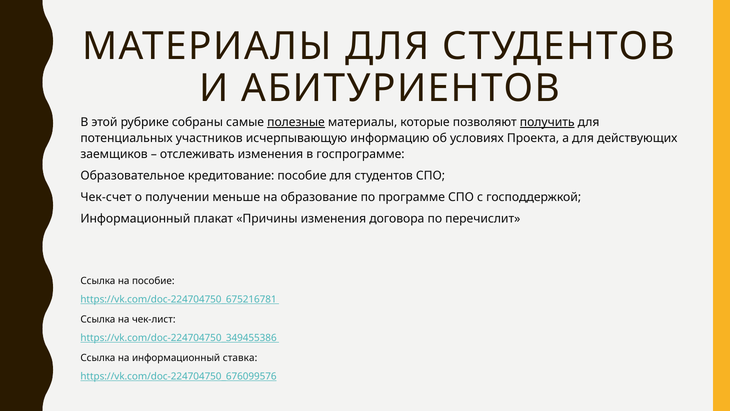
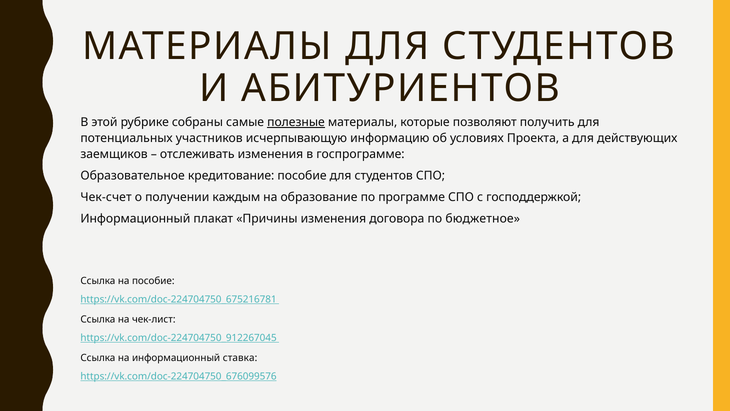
получить underline: present -> none (547, 122)
меньше: меньше -> каждым (236, 197)
перечислит: перечислит -> бюджетное (483, 218)
https://vk.com/doc-224704750_349455386: https://vk.com/doc-224704750_349455386 -> https://vk.com/doc-224704750_912267045 (179, 338)
